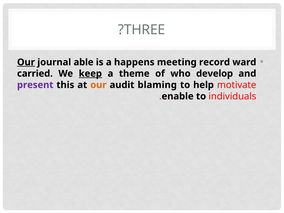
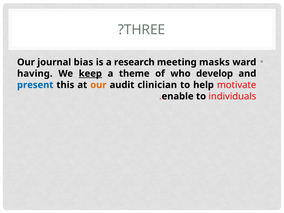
Our underline: present -> none (26, 62)
able: able -> bias (83, 62)
happens: happens -> research (134, 62)
record: record -> masks (214, 62)
carried: carried -> having (35, 74)
present colour: purple -> blue (35, 85)
blaming: blaming -> clinician (157, 85)
